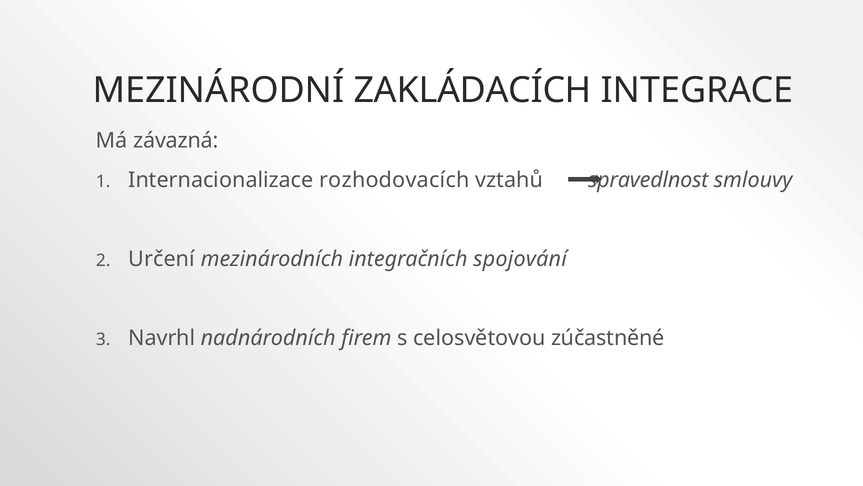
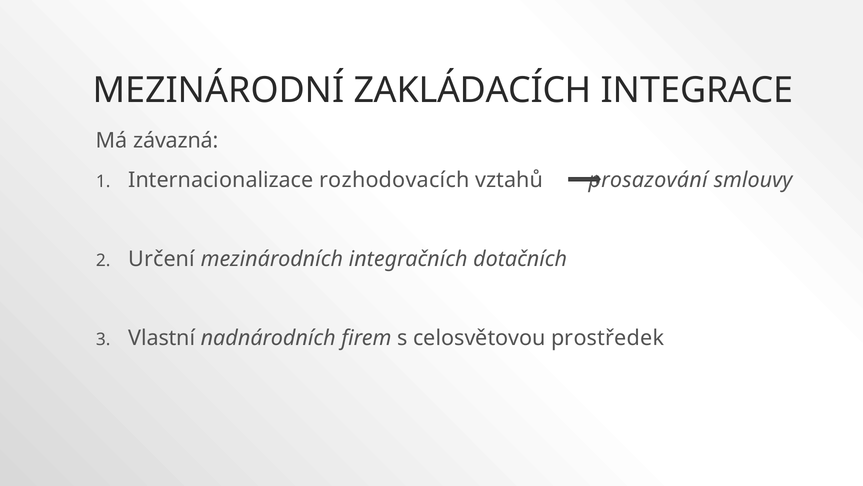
spravedlnost: spravedlnost -> prosazování (648, 180)
spojování: spojování -> dotačních (520, 259)
Navrhl: Navrhl -> Vlastní (162, 338)
zúčastněné: zúčastněné -> prostředek (608, 338)
